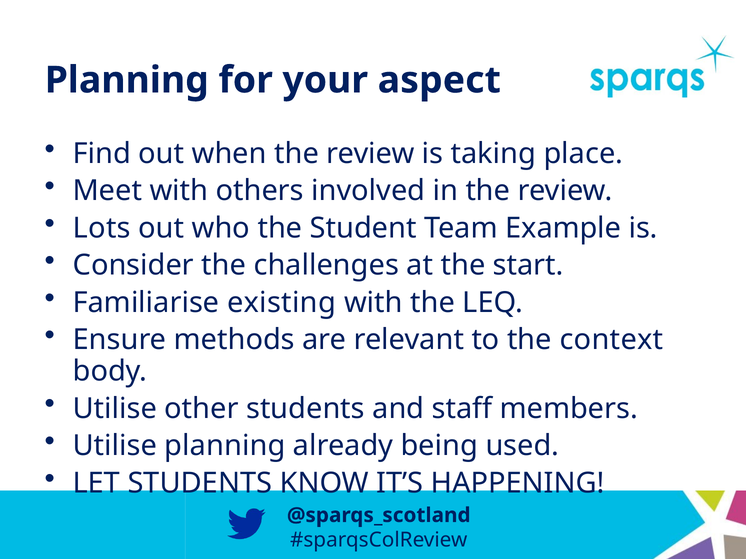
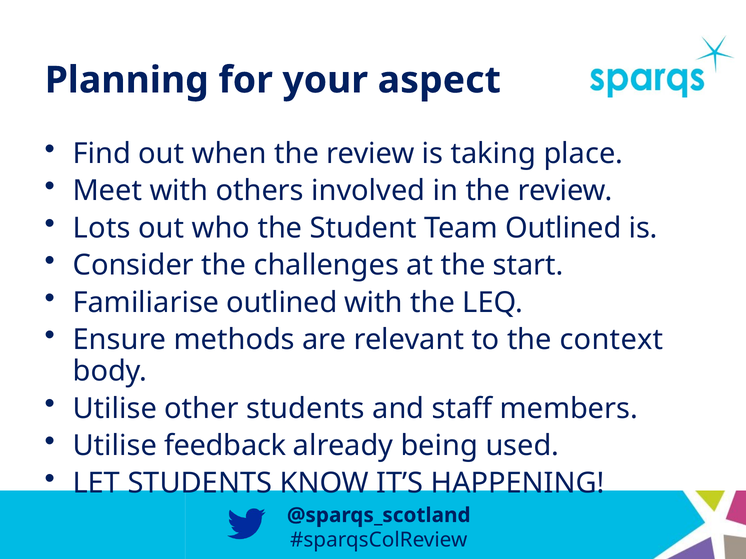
Team Example: Example -> Outlined (563, 228)
Familiarise existing: existing -> outlined (282, 303)
Utilise planning: planning -> feedback (225, 446)
